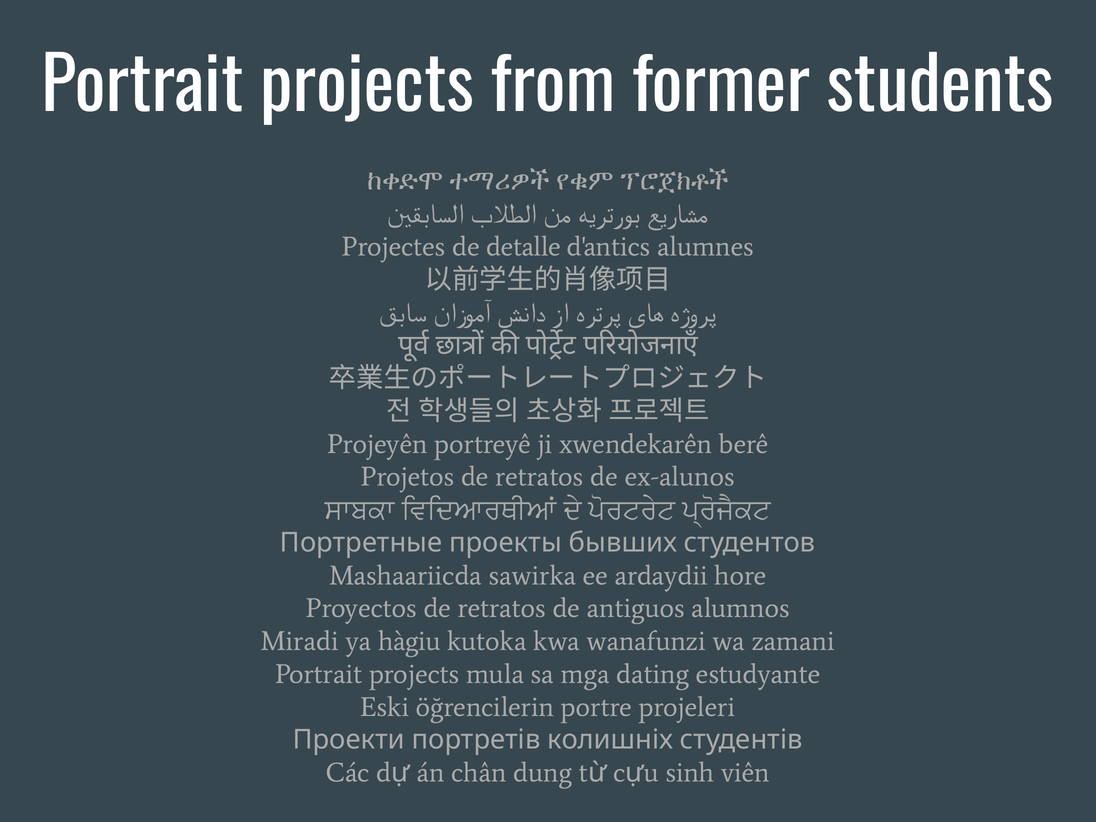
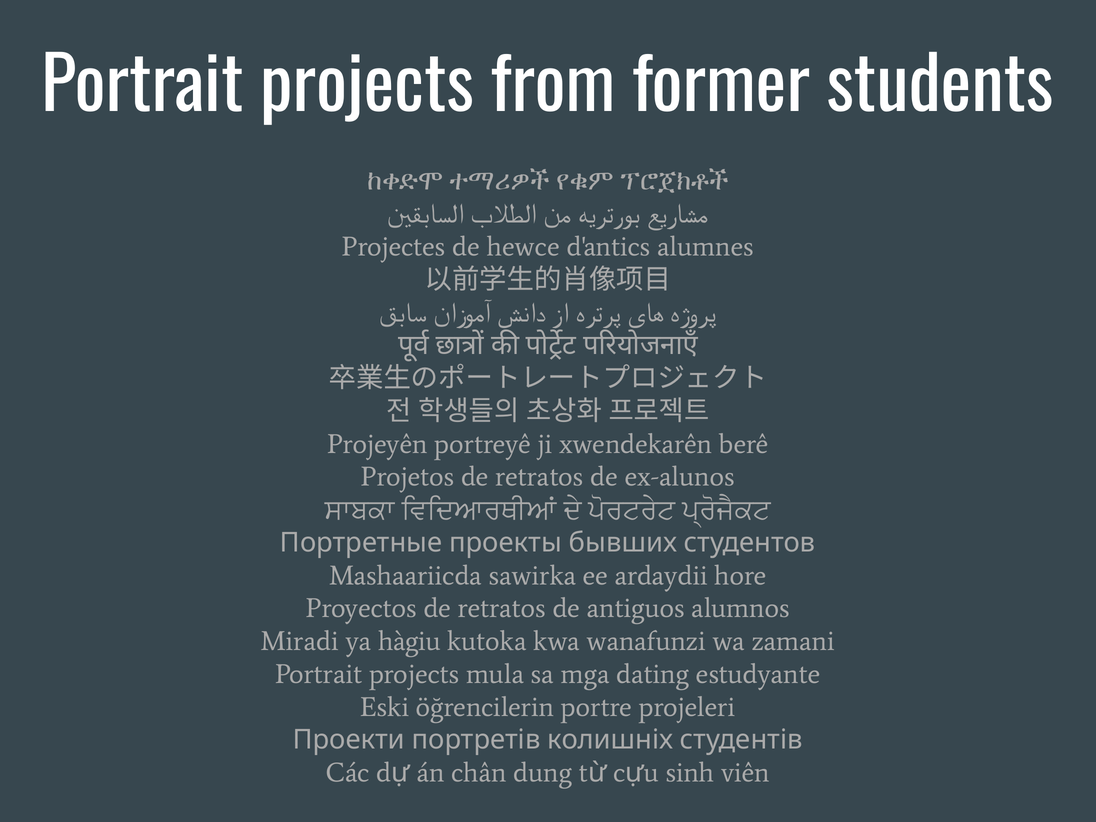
detalle: detalle -> hewce (523, 247)
